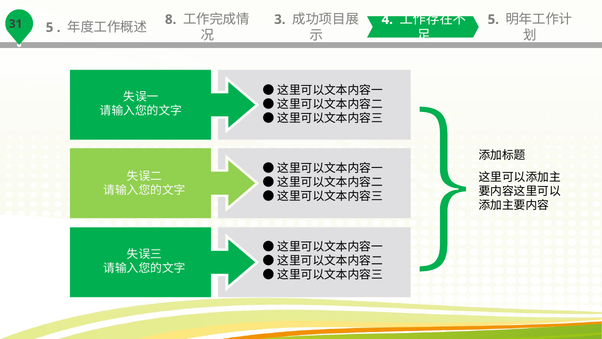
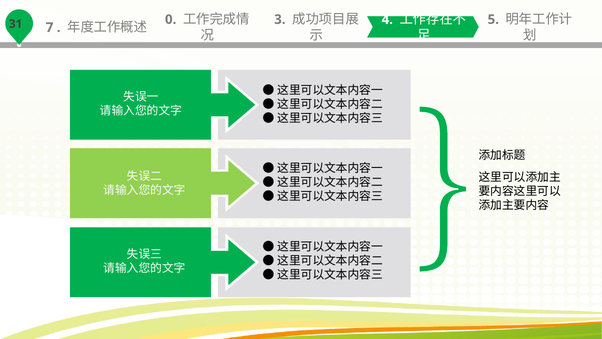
5: 5 -> 7 (50, 27)
8: 8 -> 0 (171, 19)
